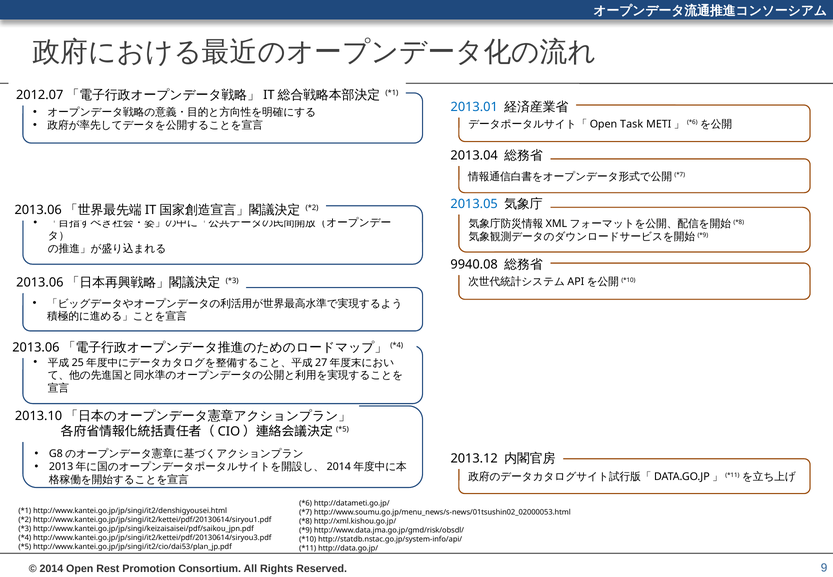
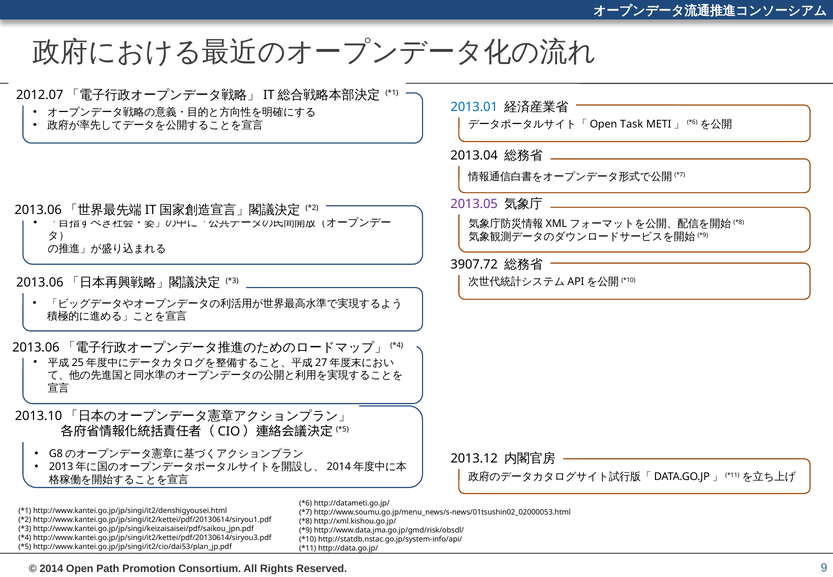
2013.05 colour: blue -> purple (474, 204)
9940.08: 9940.08 -> 3907.72 (474, 264)
Rest: Rest -> Path (108, 568)
